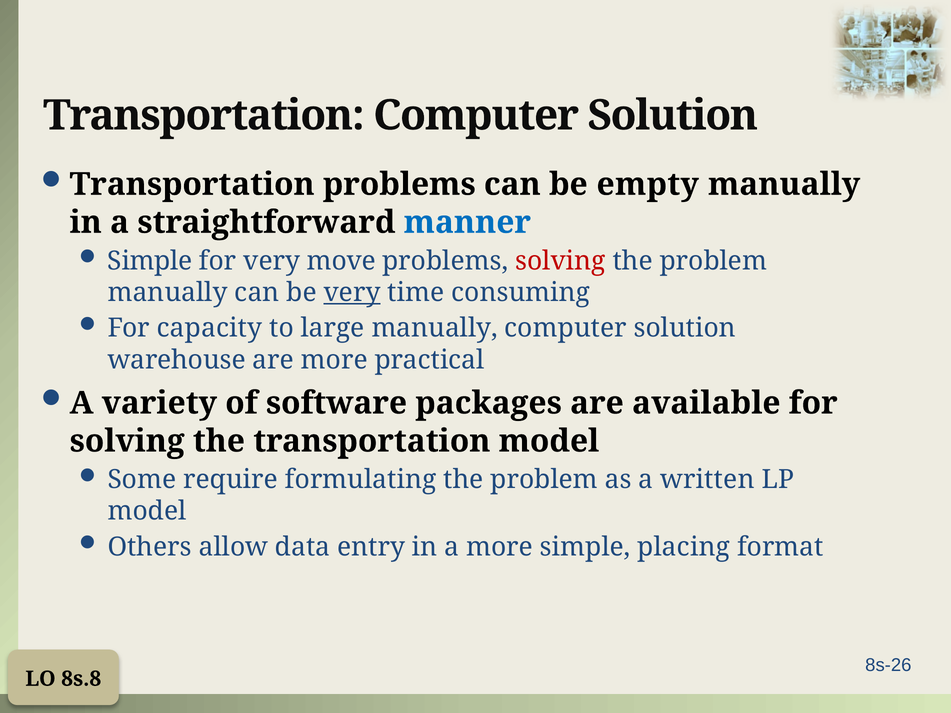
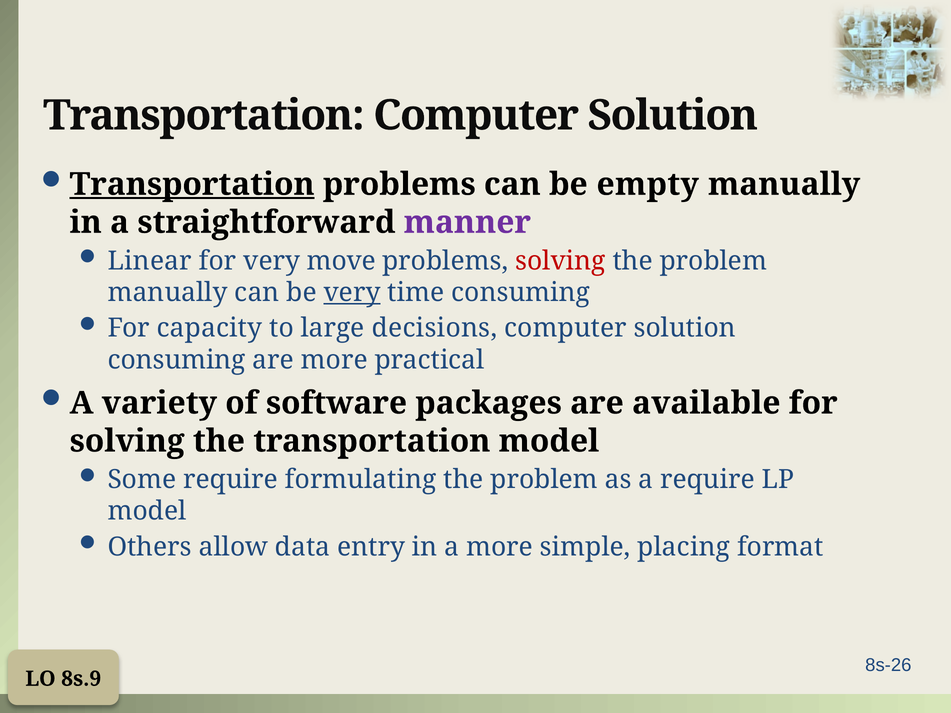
Transportation underline: none -> present (192, 184)
manner colour: blue -> purple (467, 222)
Simple: Simple -> Linear (150, 261)
large manually: manually -> decisions (434, 328)
warehouse: warehouse -> consuming (177, 360)
a written: written -> require (707, 480)
8s.8: 8s.8 -> 8s.9 (81, 679)
